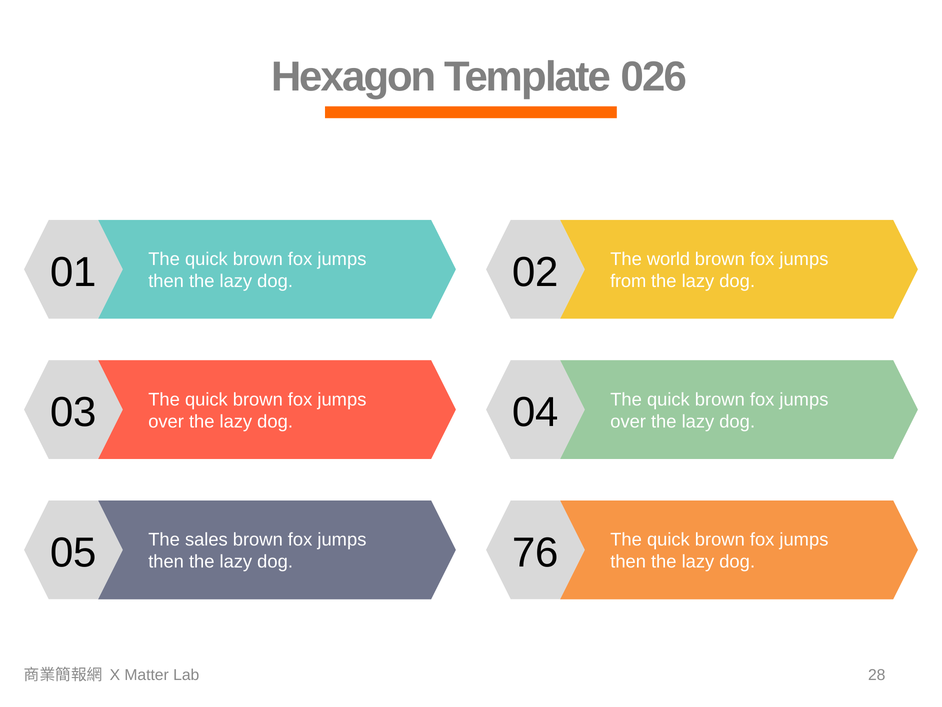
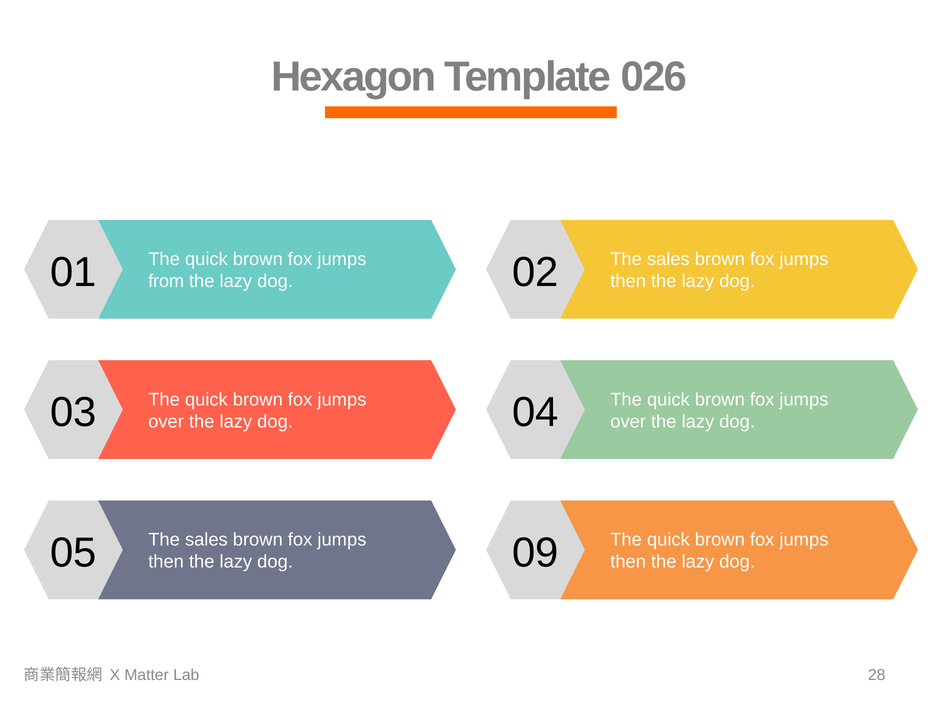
then: then -> from (166, 281)
from: from -> then (628, 281)
02 The world: world -> sales (668, 259)
76: 76 -> 09 (535, 552)
